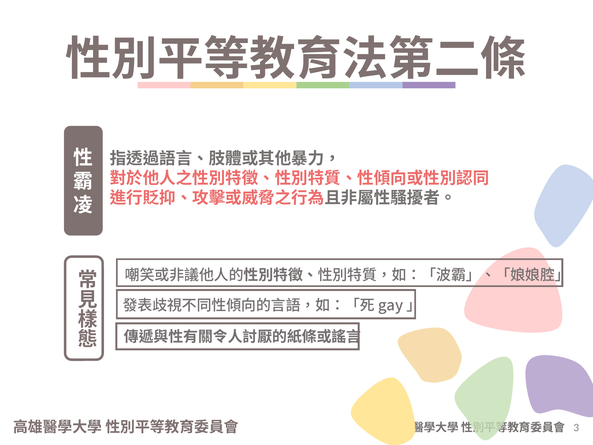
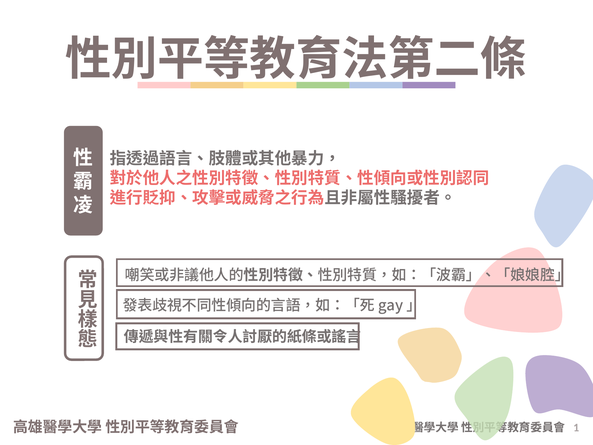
3: 3 -> 1 (576, 427)
